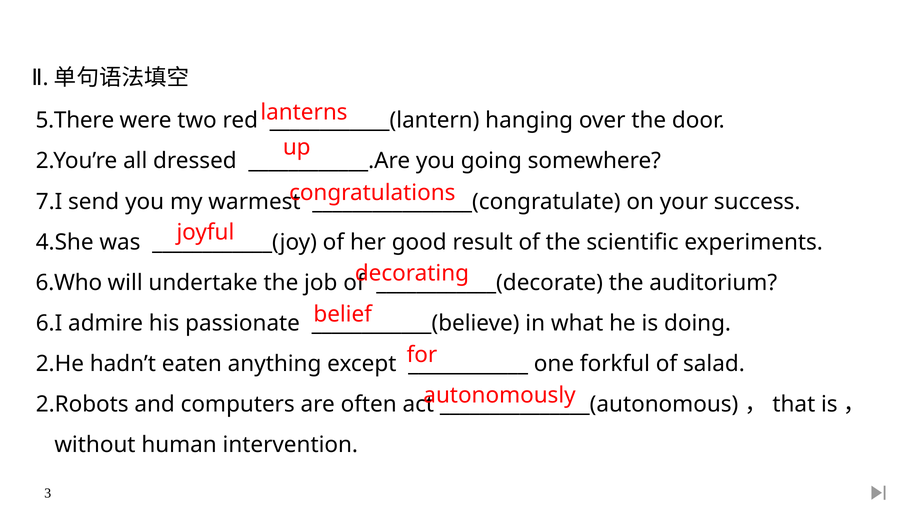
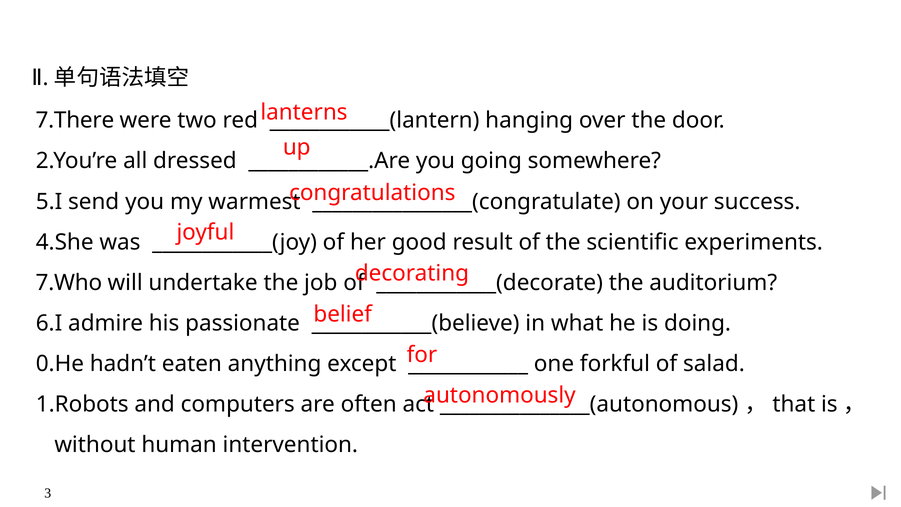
5.There: 5.There -> 7.There (75, 120)
7.I: 7.I -> 5.I (49, 202)
6.Who: 6.Who -> 7.Who (69, 283)
2.He: 2.He -> 0.He (60, 364)
2.Robots: 2.Robots -> 1.Robots (82, 404)
